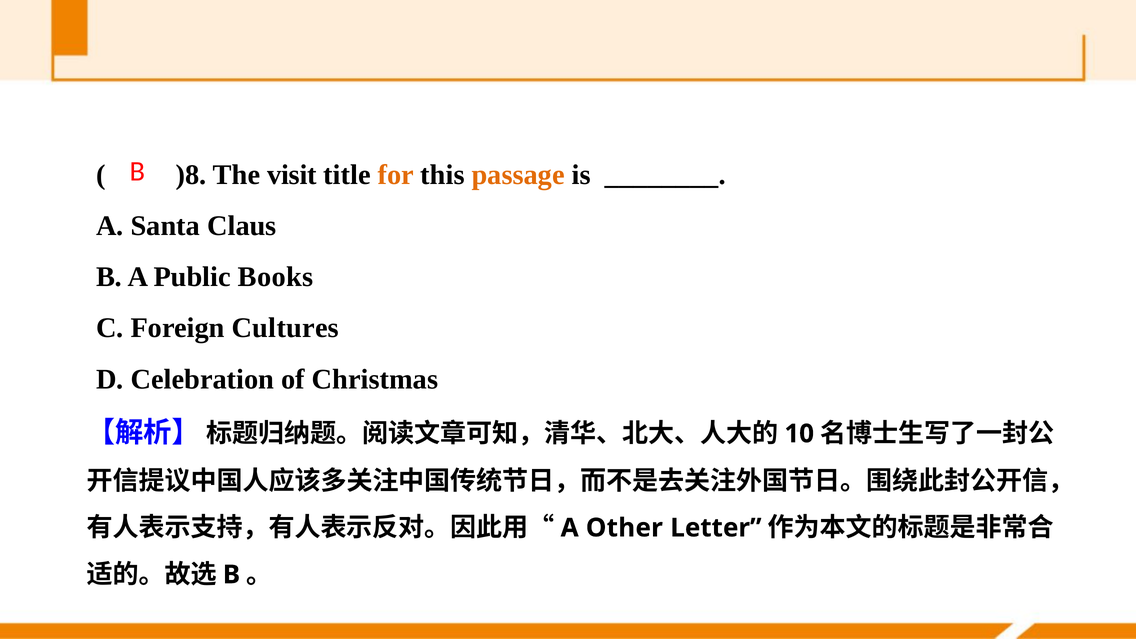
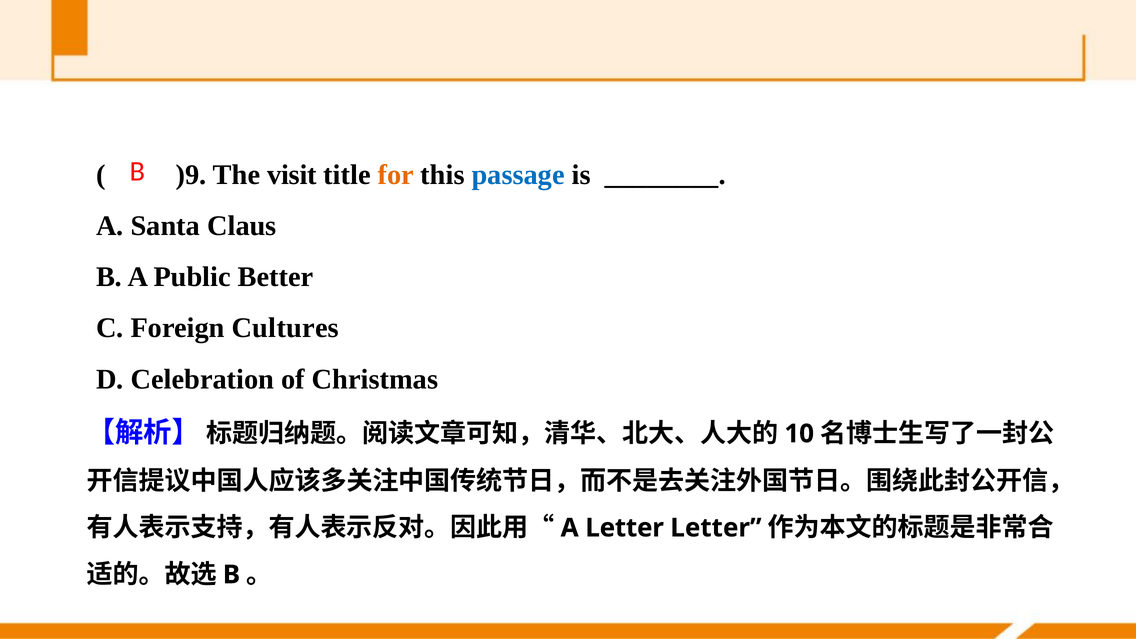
)8: )8 -> )9 (191, 175)
passage colour: orange -> blue (518, 175)
Books: Books -> Better (276, 277)
A Other: Other -> Letter (625, 528)
